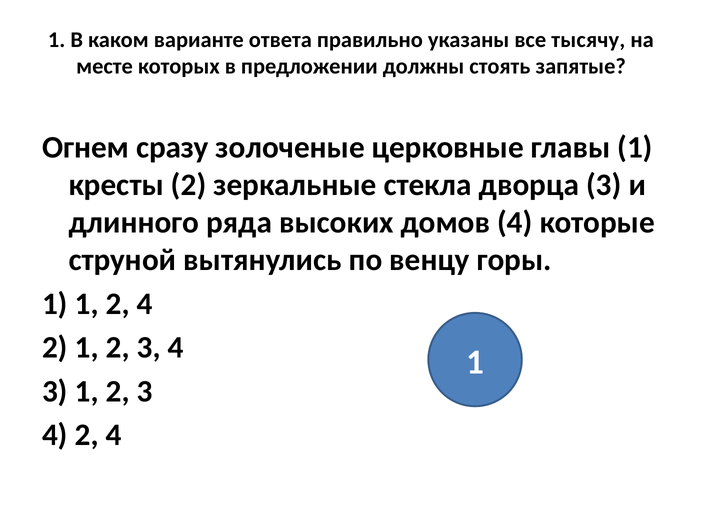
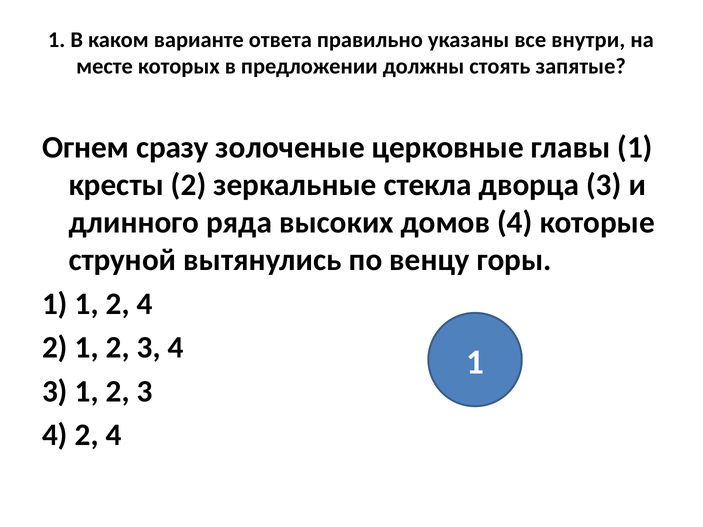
тысячу: тысячу -> внутри (588, 40)
